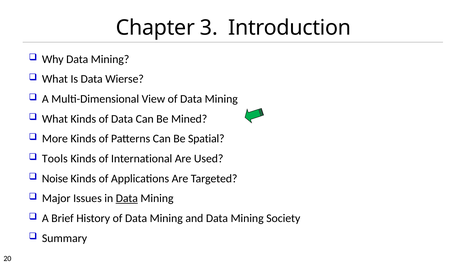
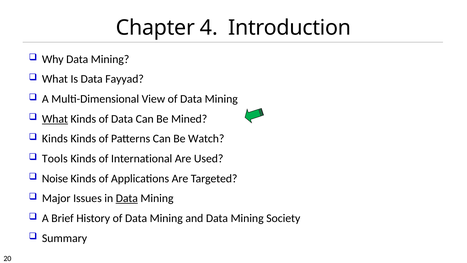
3: 3 -> 4 (209, 28)
Wierse: Wierse -> Fayyad (125, 79)
What underline: none -> present (55, 119)
More: More -> Kinds (55, 139)
Spatial: Spatial -> Watch (206, 139)
